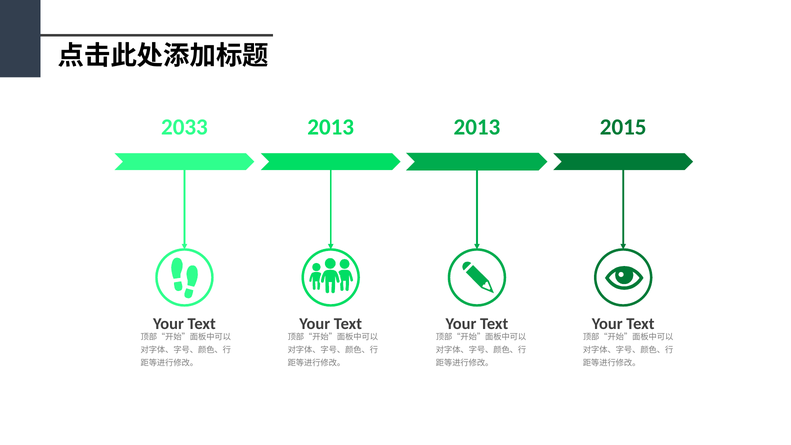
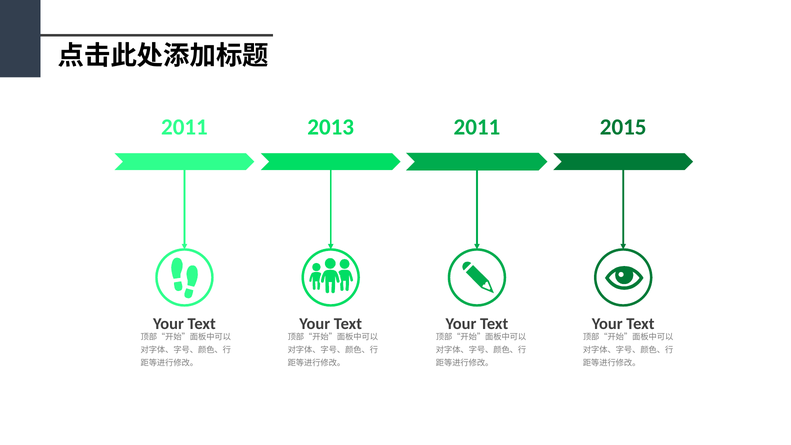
2033: 2033 -> 2011 (184, 127)
2013 2013: 2013 -> 2011 (477, 127)
